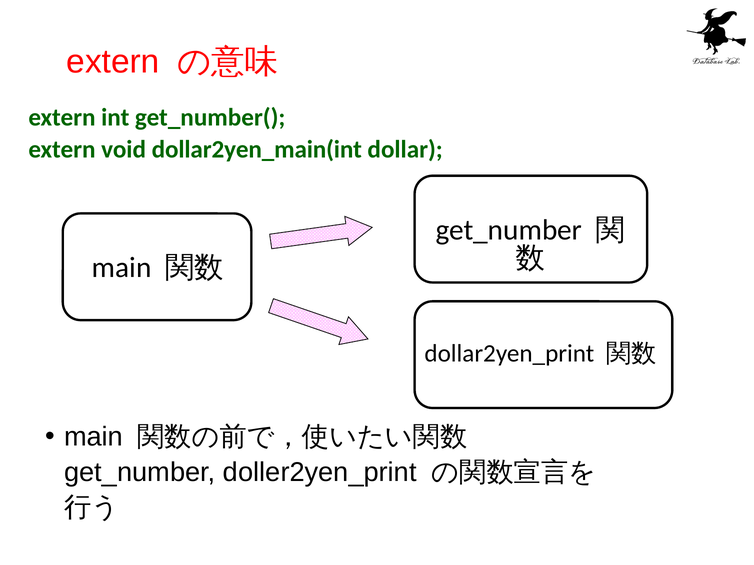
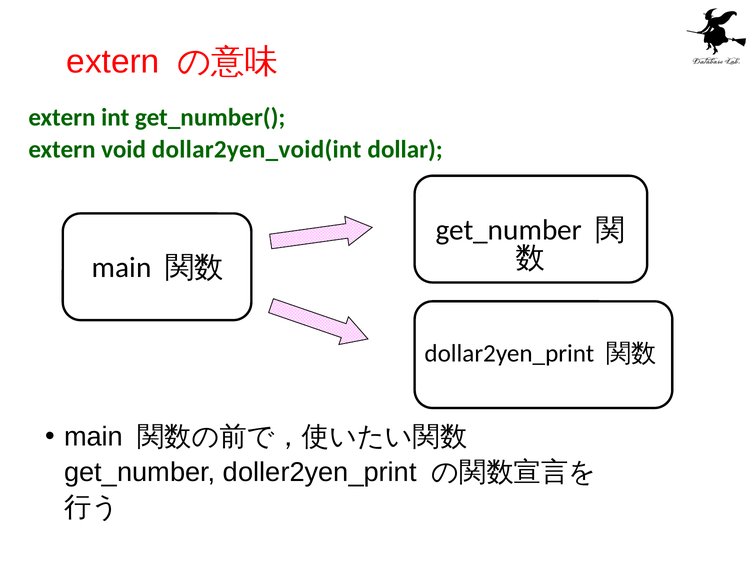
dollar2yen_main(int: dollar2yen_main(int -> dollar2yen_void(int (257, 150)
